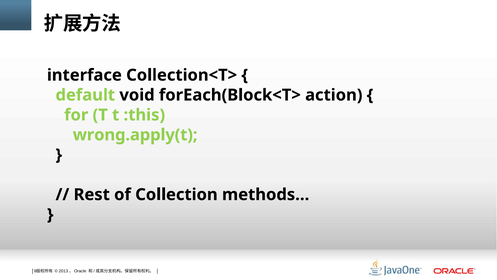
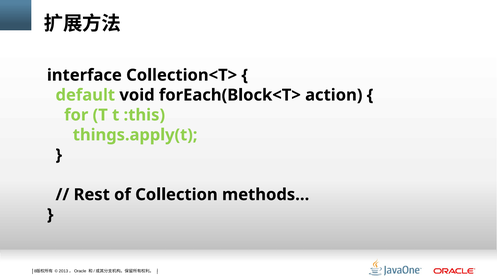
wrong.apply(t: wrong.apply(t -> things.apply(t (135, 135)
